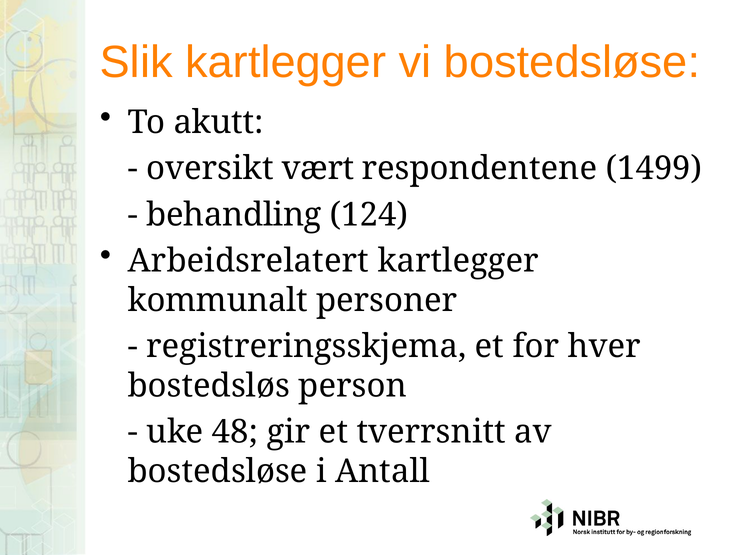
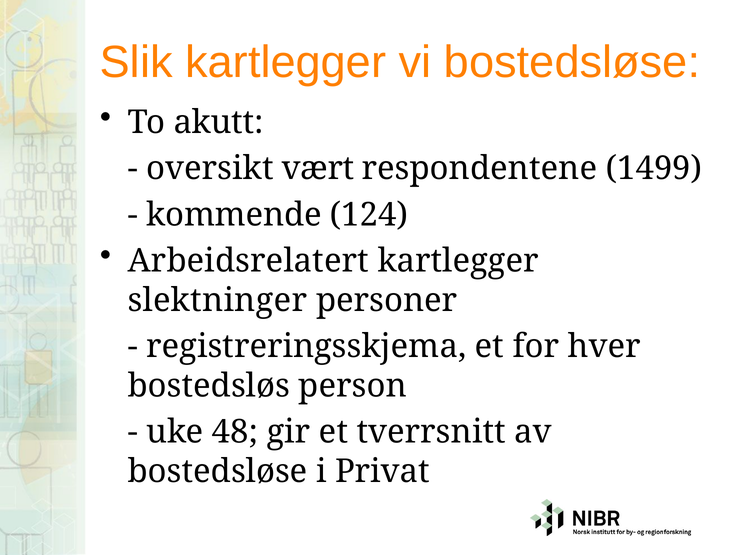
behandling: behandling -> kommende (234, 215)
kommunalt: kommunalt -> slektninger (217, 300)
Antall: Antall -> Privat (383, 471)
